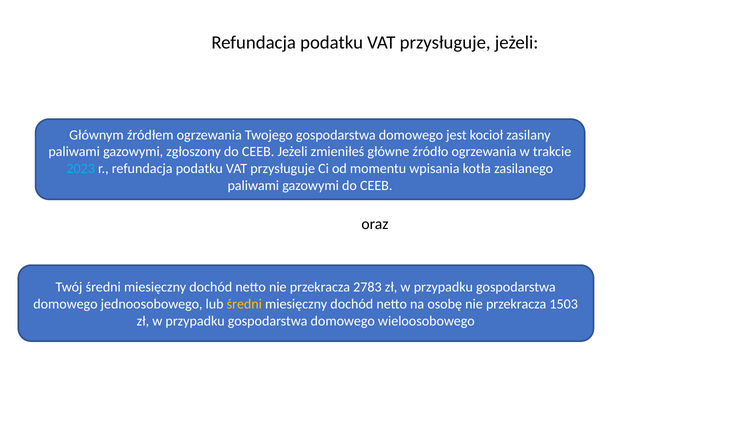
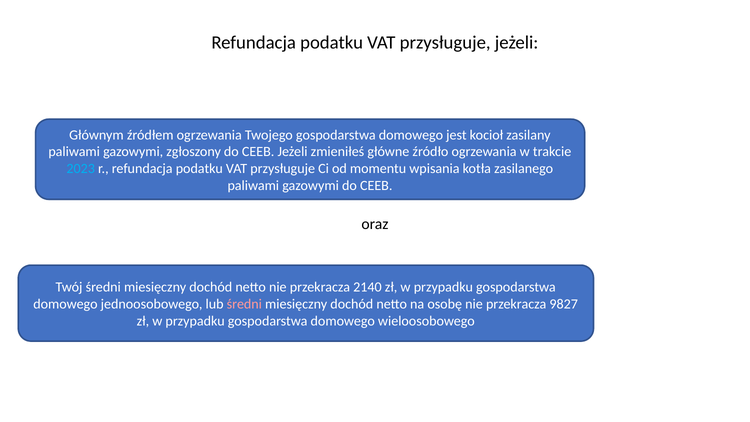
2783: 2783 -> 2140 (367, 287)
średni colour: yellow -> pink (244, 304)
1503: 1503 -> 9827 (564, 304)
